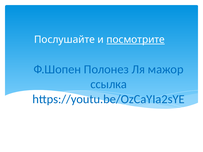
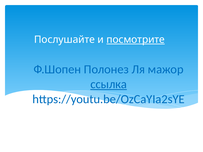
ссылка underline: none -> present (109, 84)
